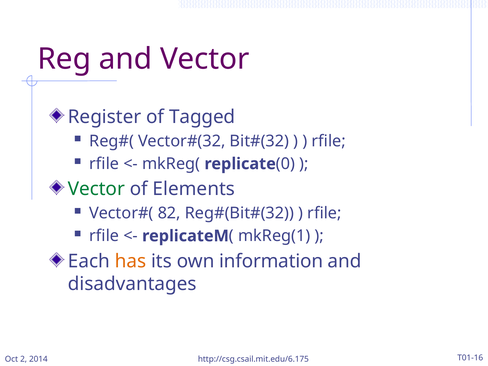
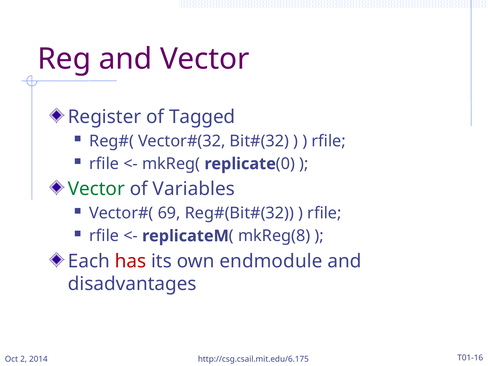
Elements: Elements -> Variables (194, 189)
82: 82 -> 69 (169, 213)
mkReg(1: mkReg(1 -> mkReg(8 (274, 236)
has colour: orange -> red (130, 261)
information: information -> endmodule (271, 261)
